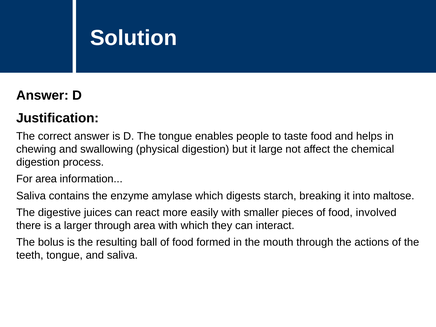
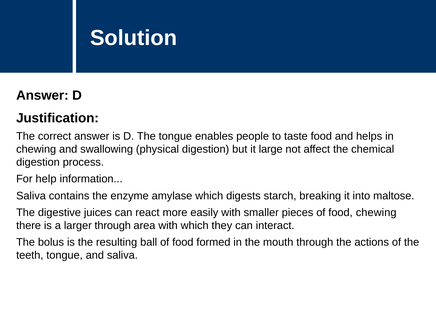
For area: area -> help (46, 179)
food involved: involved -> chewing (376, 212)
